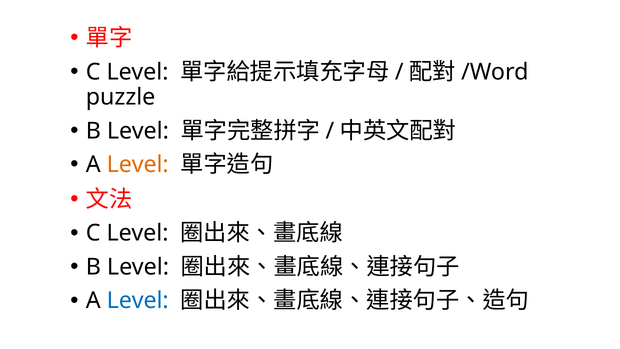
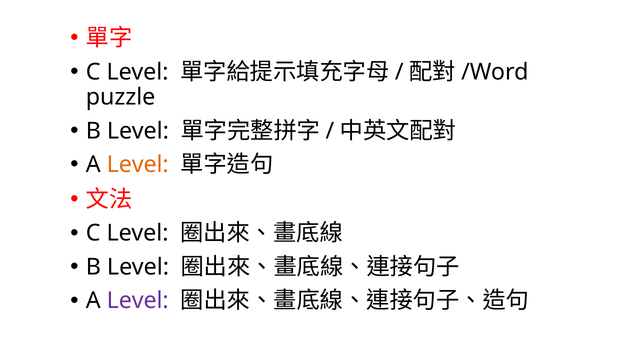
Level colour: blue -> purple (138, 301)
